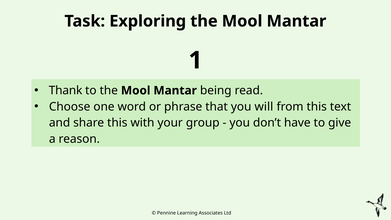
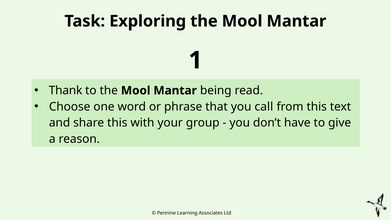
will: will -> call (264, 107)
